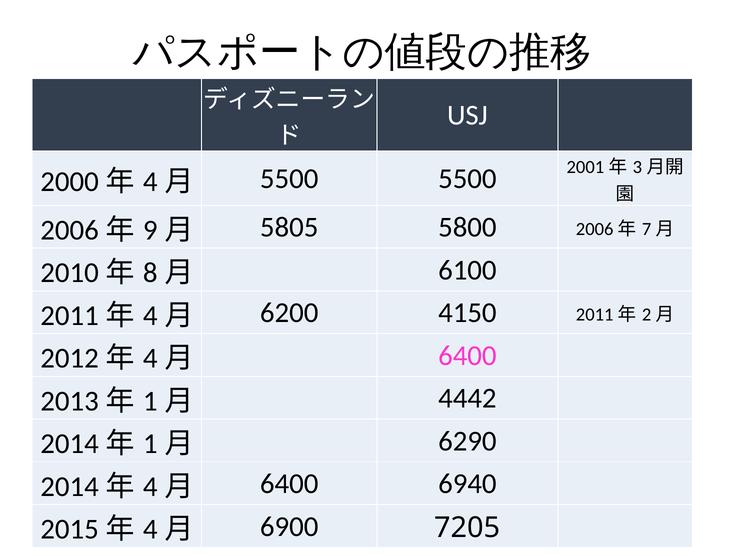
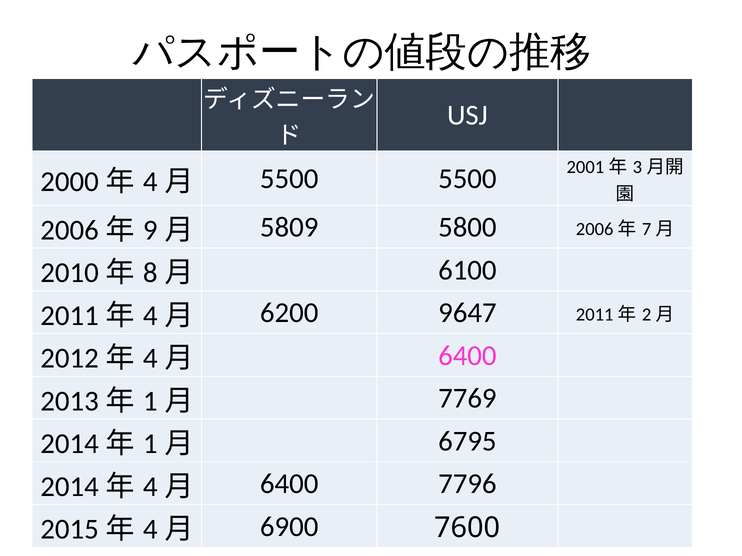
5805: 5805 -> 5809 (289, 228)
4150: 4150 -> 9647 (467, 313)
4442: 4442 -> 7769 (467, 399)
6290: 6290 -> 6795 (467, 441)
6940: 6940 -> 7796 (467, 484)
7205: 7205 -> 7600 (467, 528)
